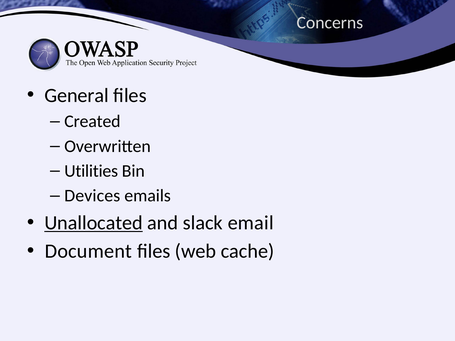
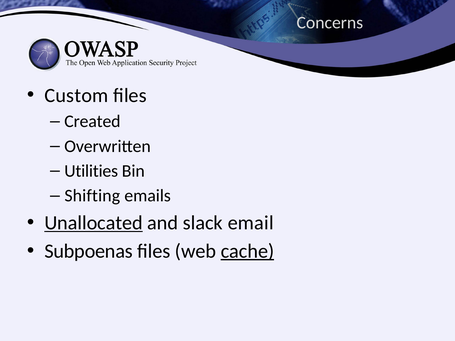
General: General -> Custom (76, 95)
Devices: Devices -> Shifting (92, 196)
Document: Document -> Subpoenas (89, 251)
cache underline: none -> present (247, 251)
